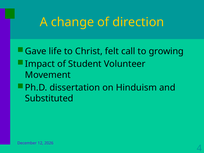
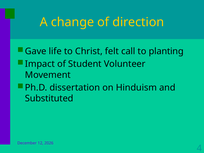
growing: growing -> planting (166, 51)
